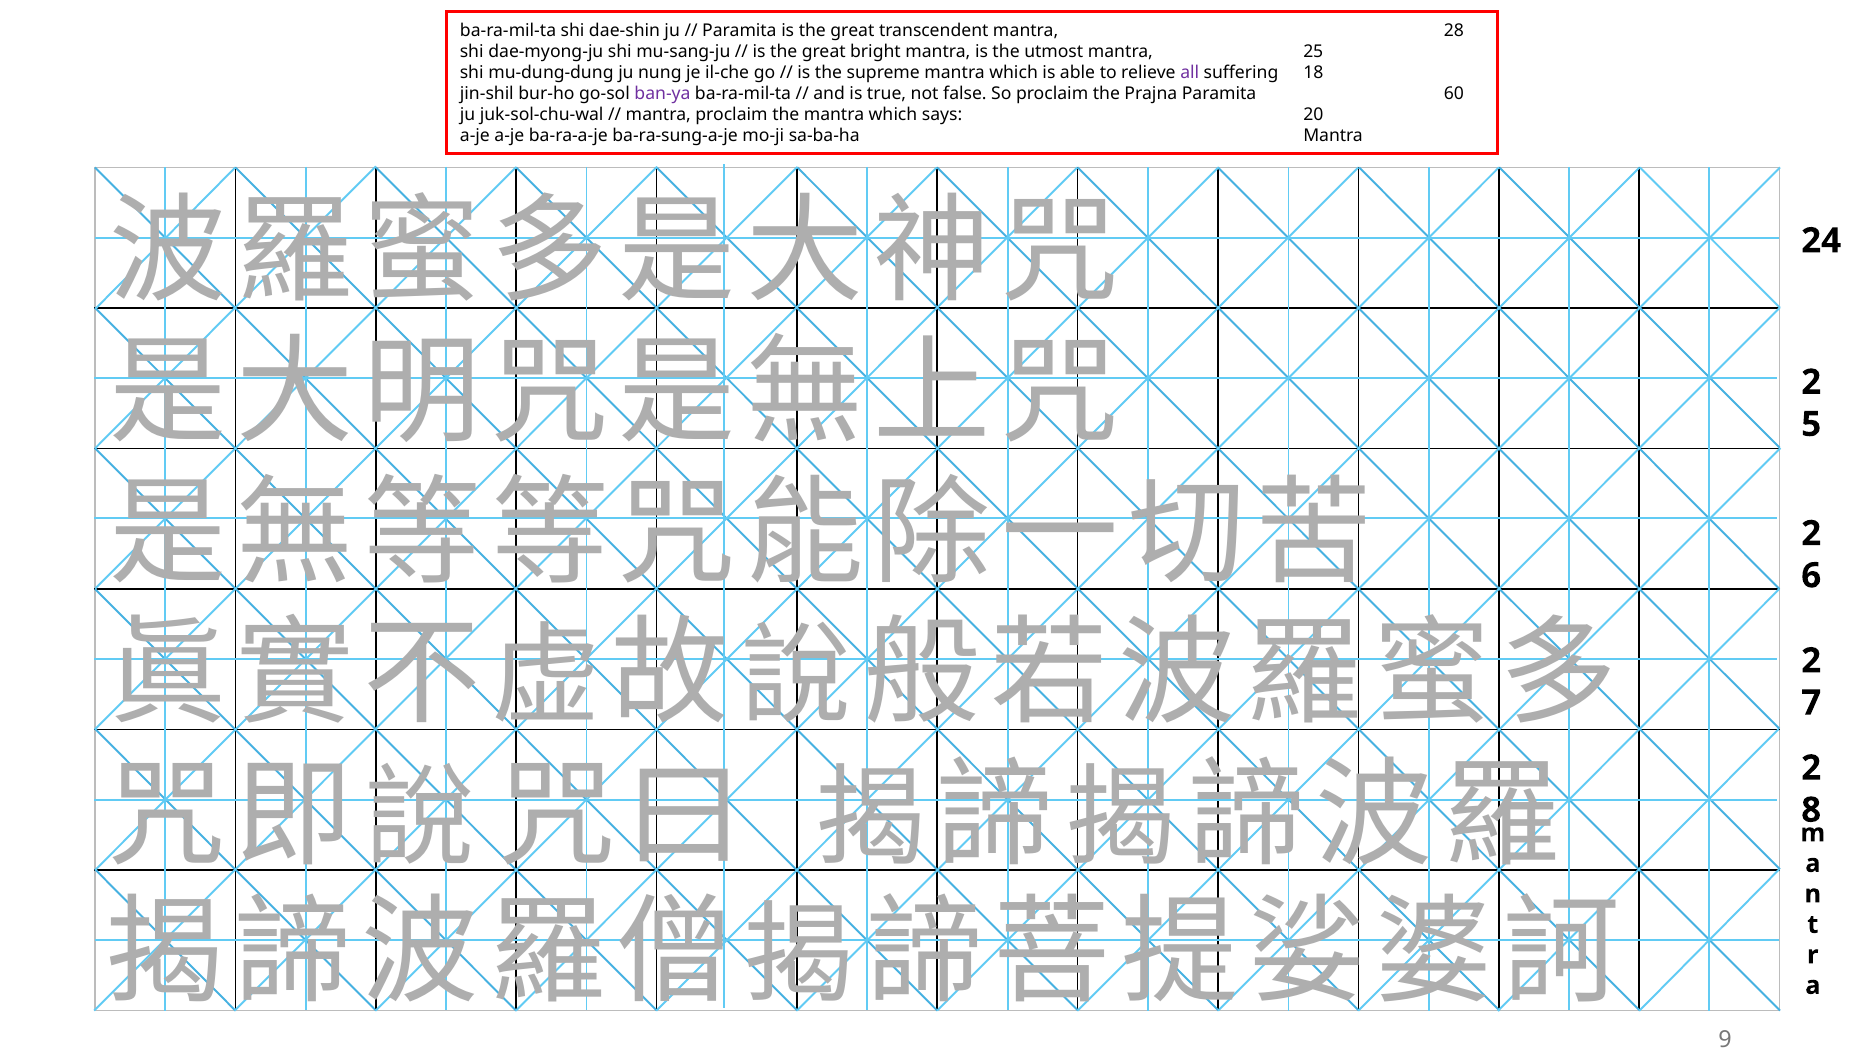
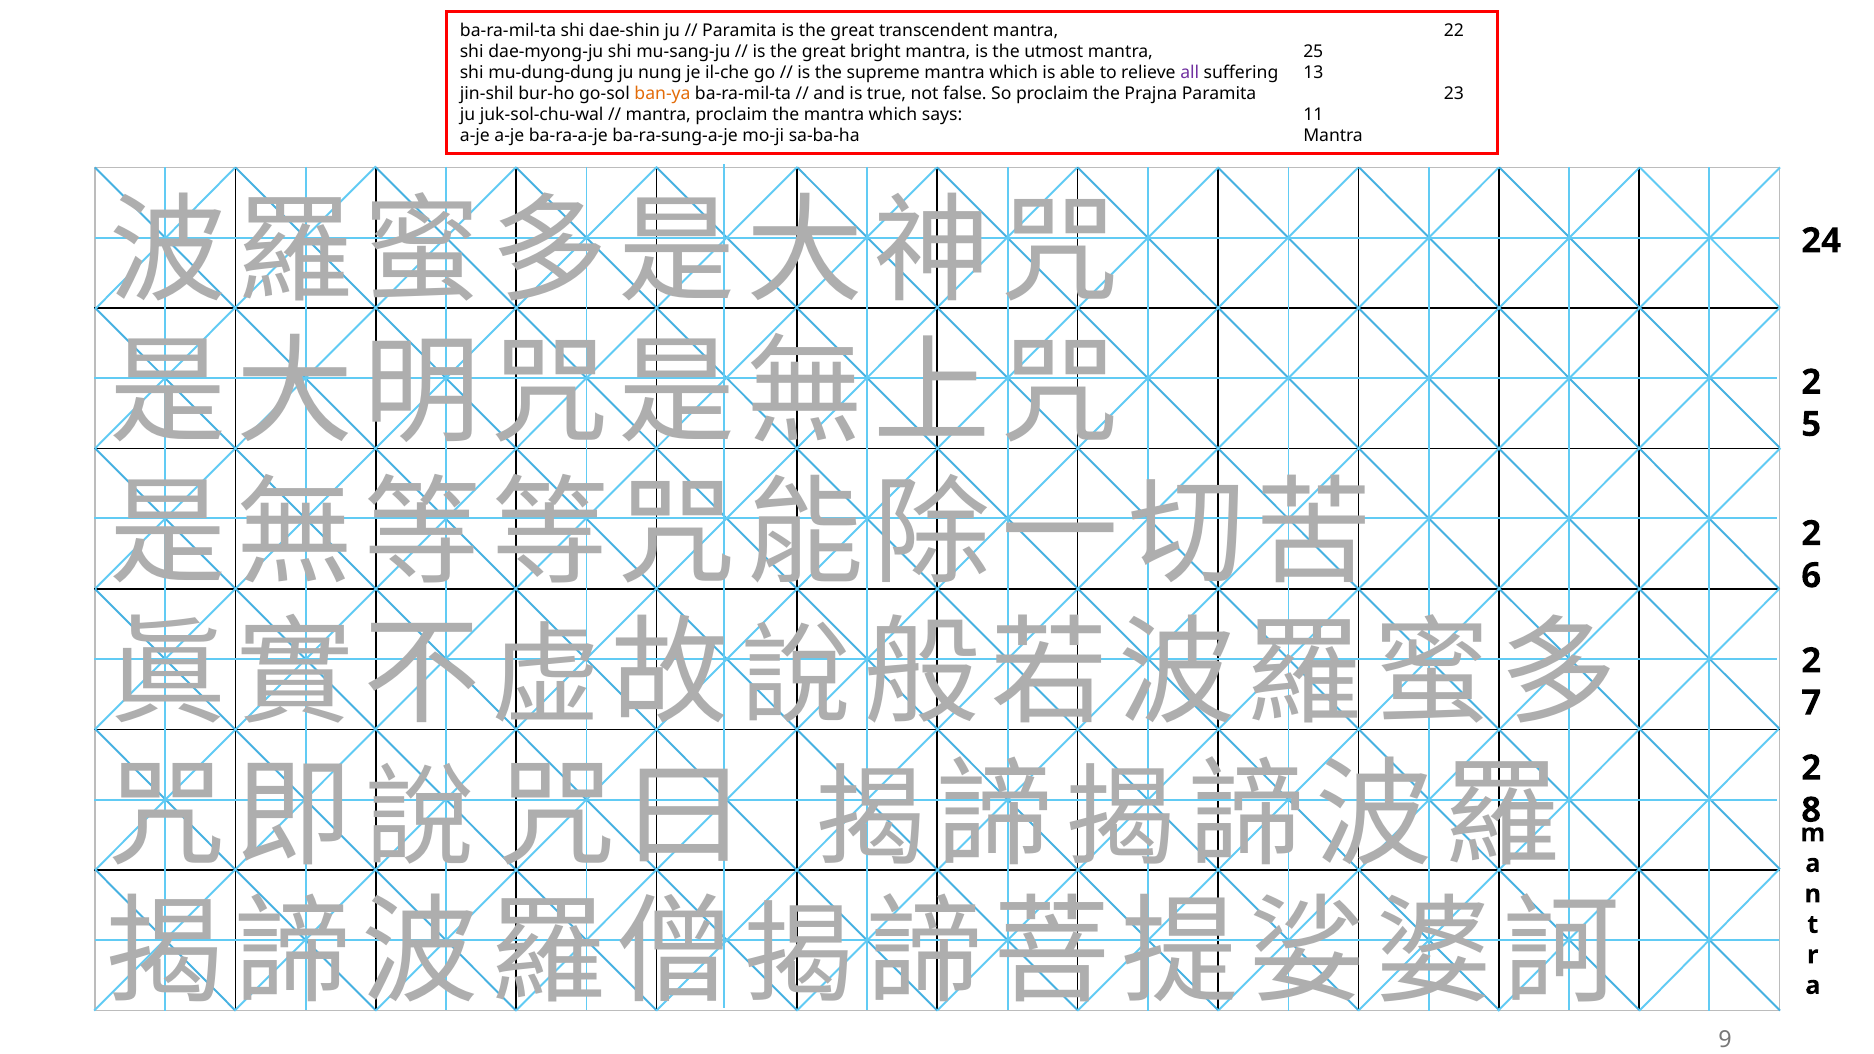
28: 28 -> 22 (1454, 30)
18: 18 -> 13 (1313, 73)
ban-ya colour: purple -> orange (662, 94)
60: 60 -> 23 (1454, 94)
20: 20 -> 11 (1313, 115)
